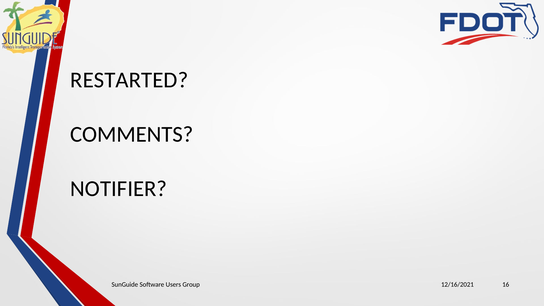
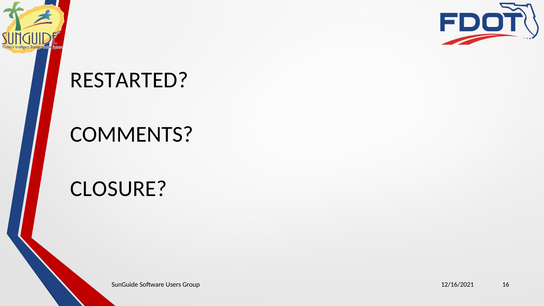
NOTIFIER: NOTIFIER -> CLOSURE (119, 189)
